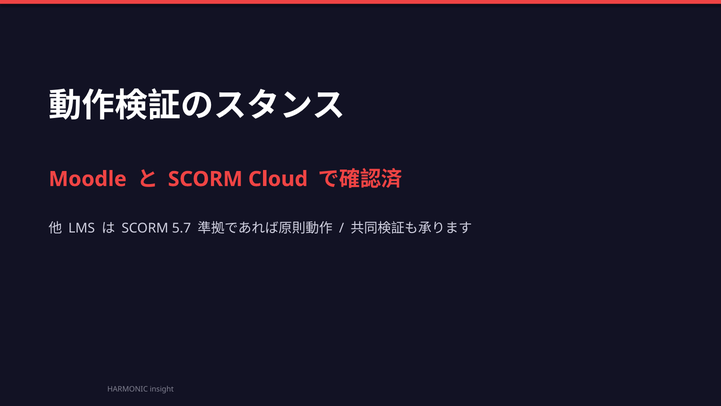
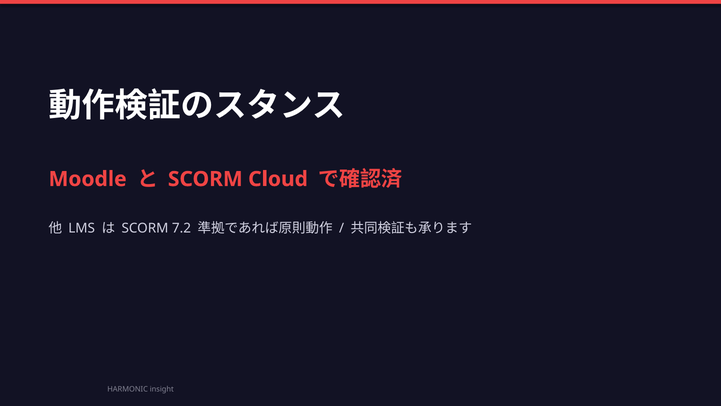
5.7: 5.7 -> 7.2 (181, 228)
